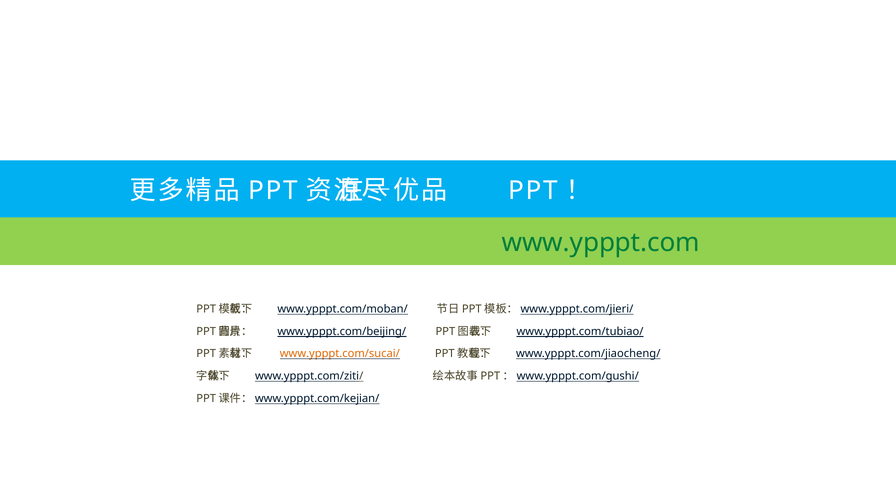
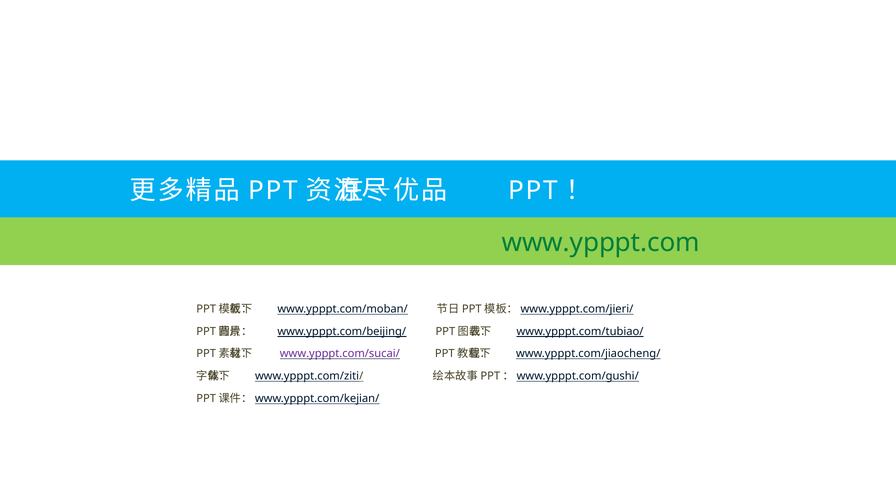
www.ypppt.com/sucai/ colour: orange -> purple (340, 354)
